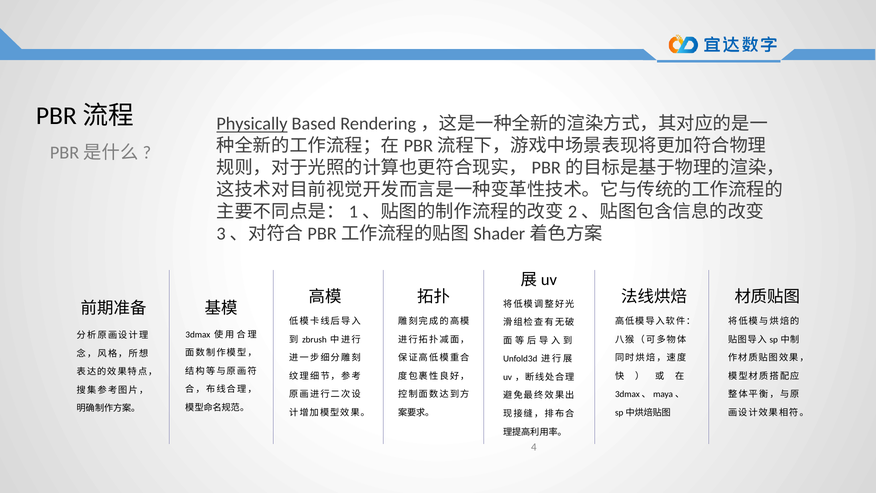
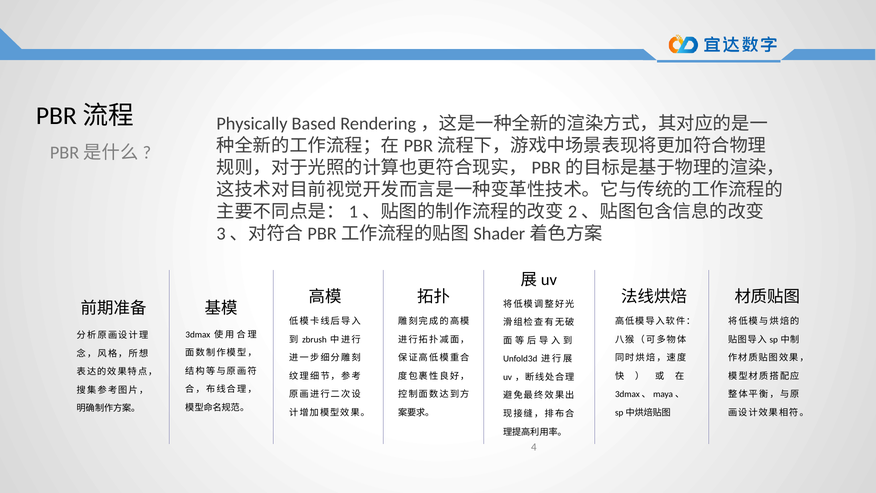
Physically underline: present -> none (252, 124)
